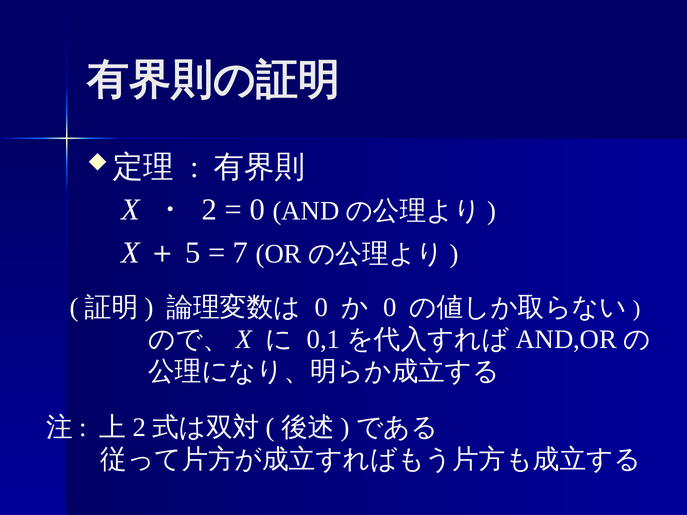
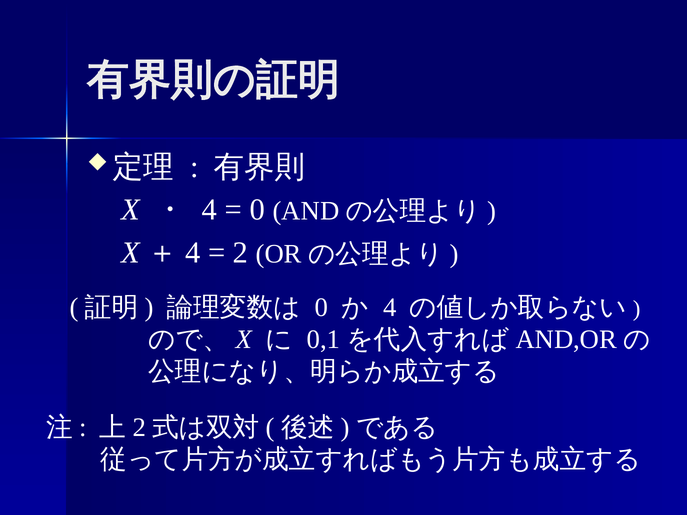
2: 2 -> 4 (210, 210)
5: 5 -> 4 (193, 253)
7: 7 -> 2 (241, 253)
0: 0 -> 4 (390, 307)
